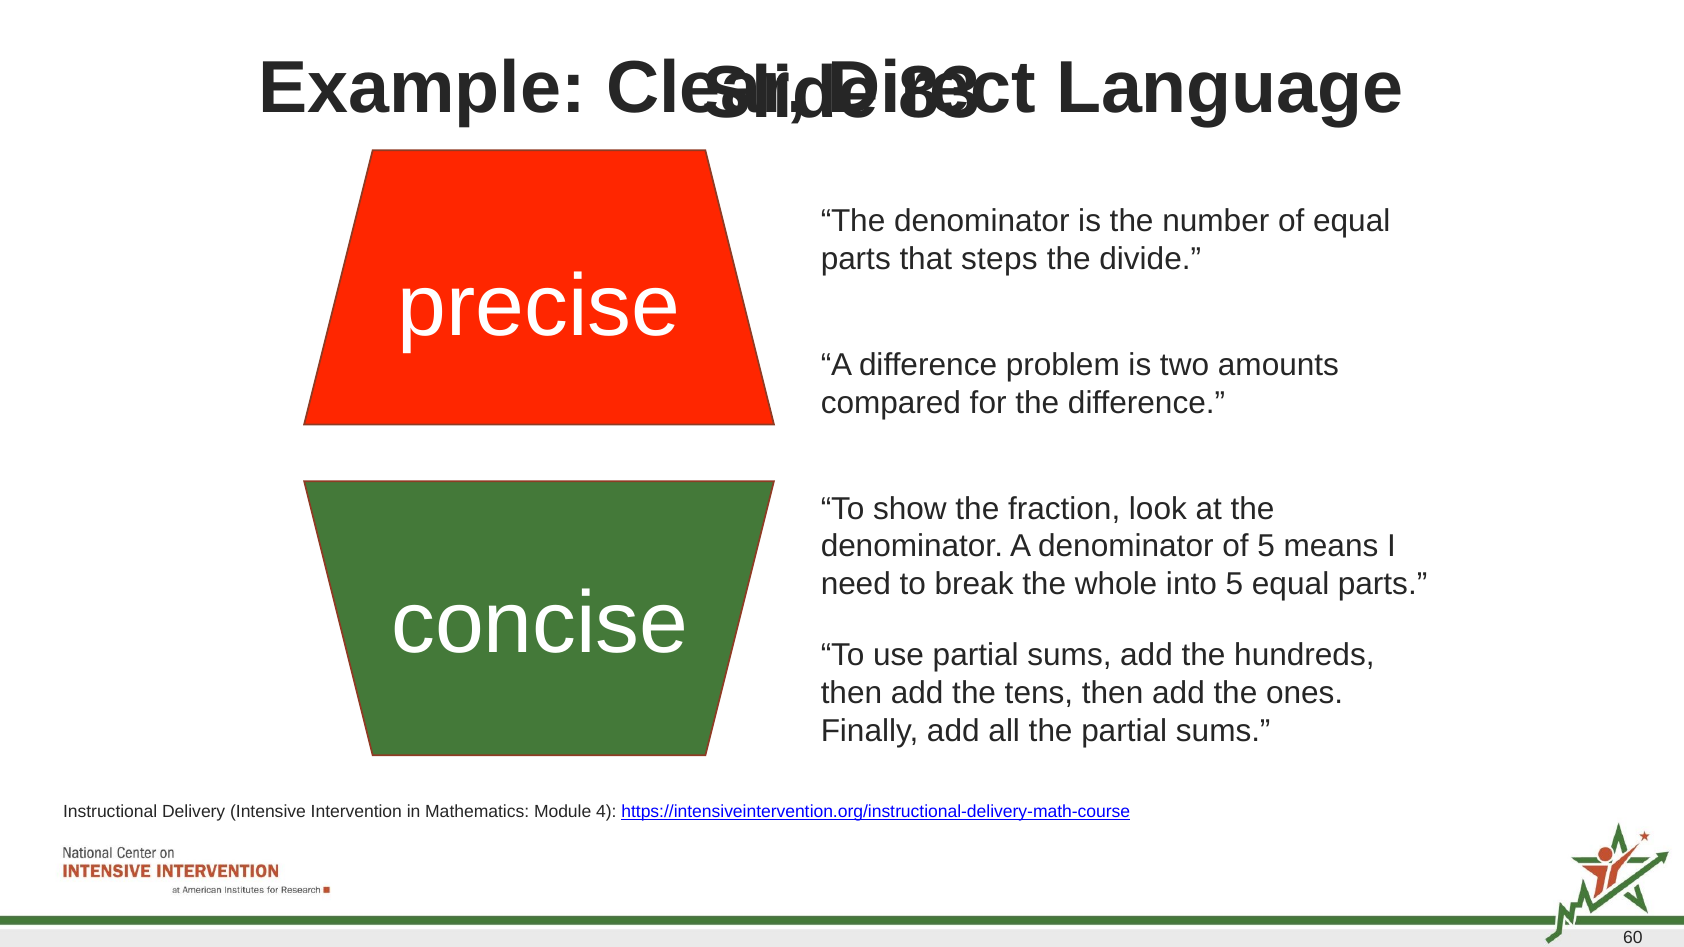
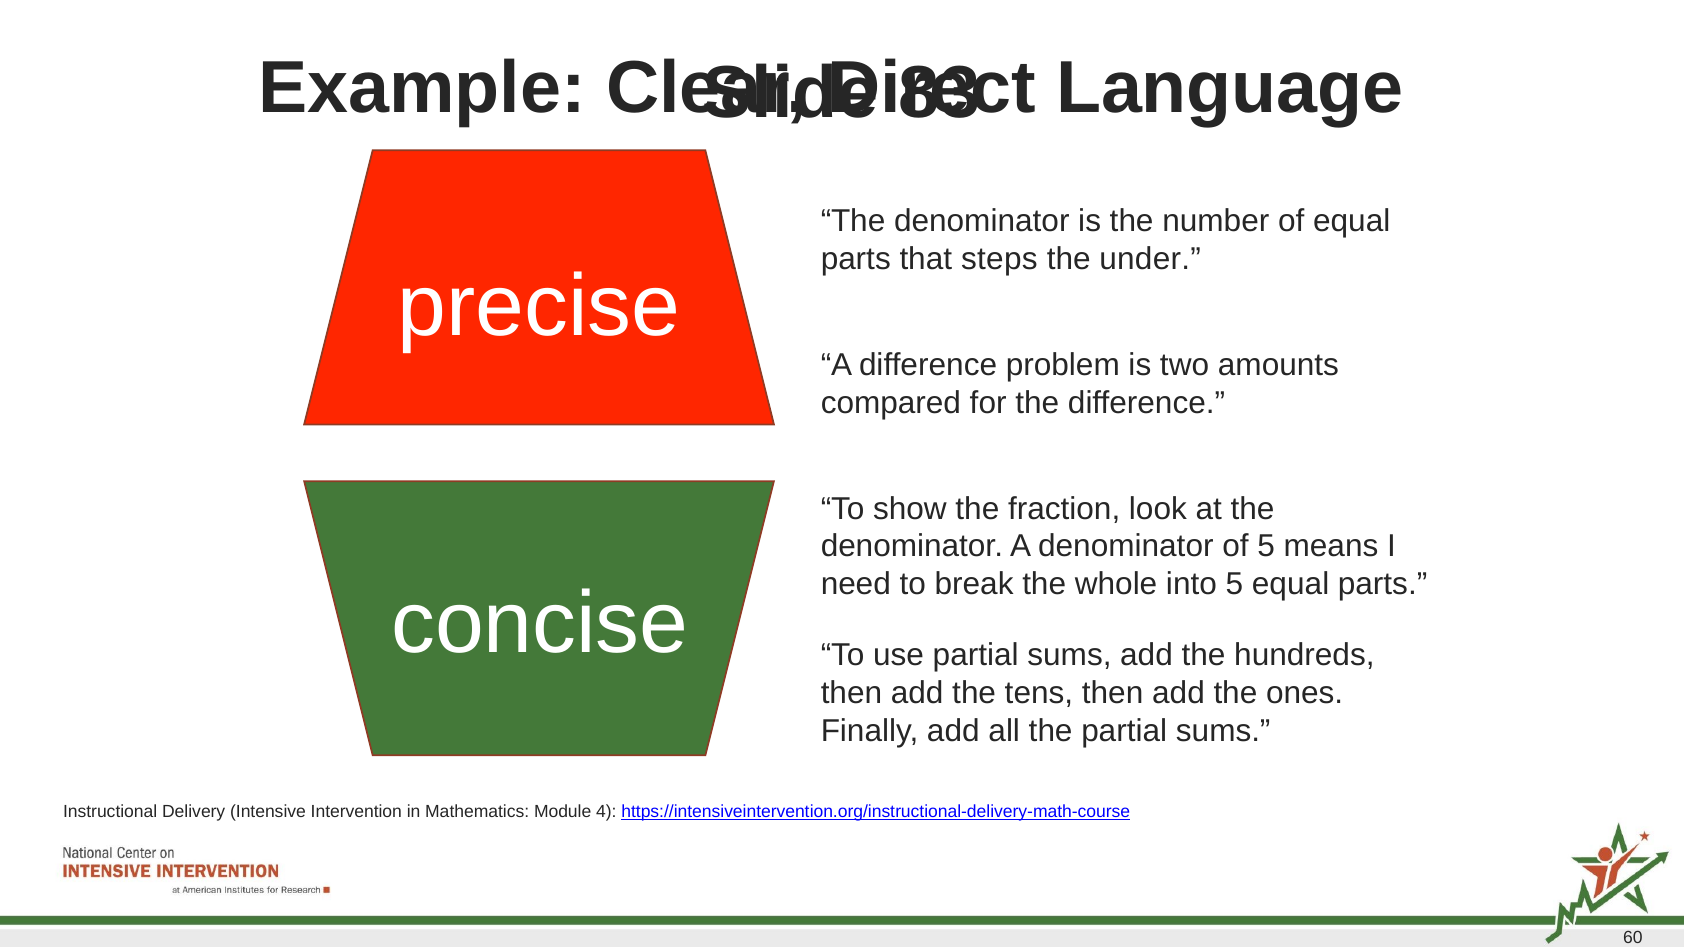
divide: divide -> under (1150, 259)
